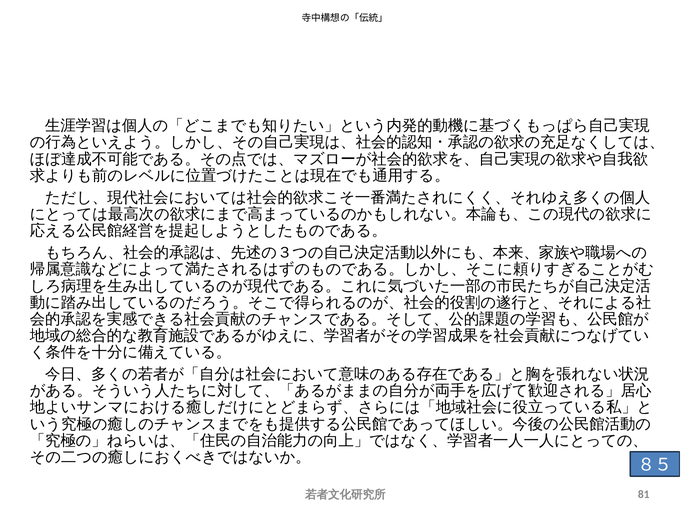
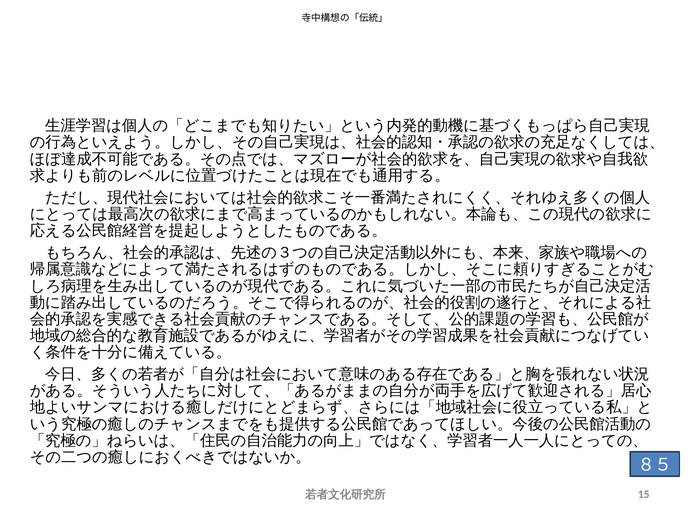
81: 81 -> 15 (644, 495)
